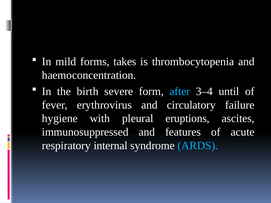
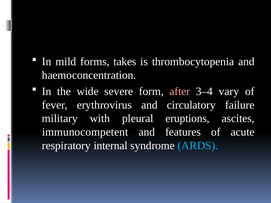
birth: birth -> wide (88, 91)
after colour: light blue -> pink (180, 91)
until: until -> vary (229, 91)
hygiene: hygiene -> military (60, 119)
immunosuppressed: immunosuppressed -> immunocompetent (85, 132)
